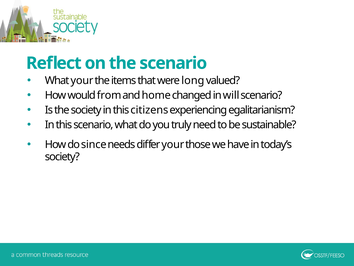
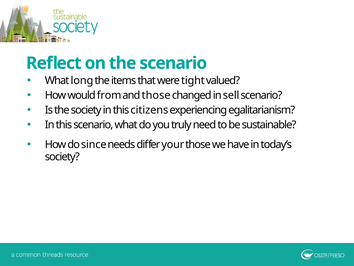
What your: your -> long (82, 80)
long: long -> tight (193, 80)
and home: home -> those (156, 95)
will: will -> sell (231, 95)
